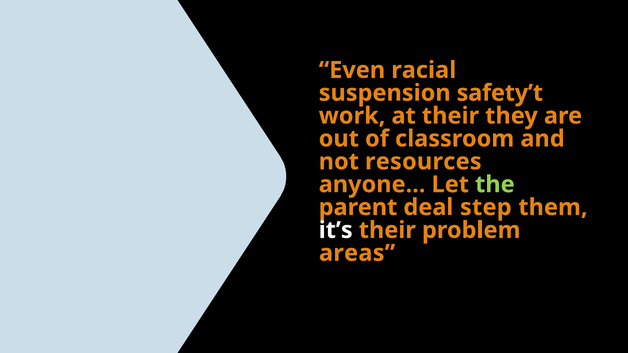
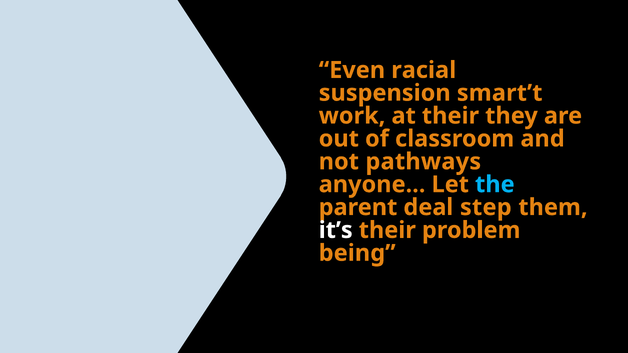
safety’t: safety’t -> smart’t (500, 93)
resources: resources -> pathways (423, 162)
the colour: light green -> light blue (495, 185)
areas: areas -> being (357, 253)
